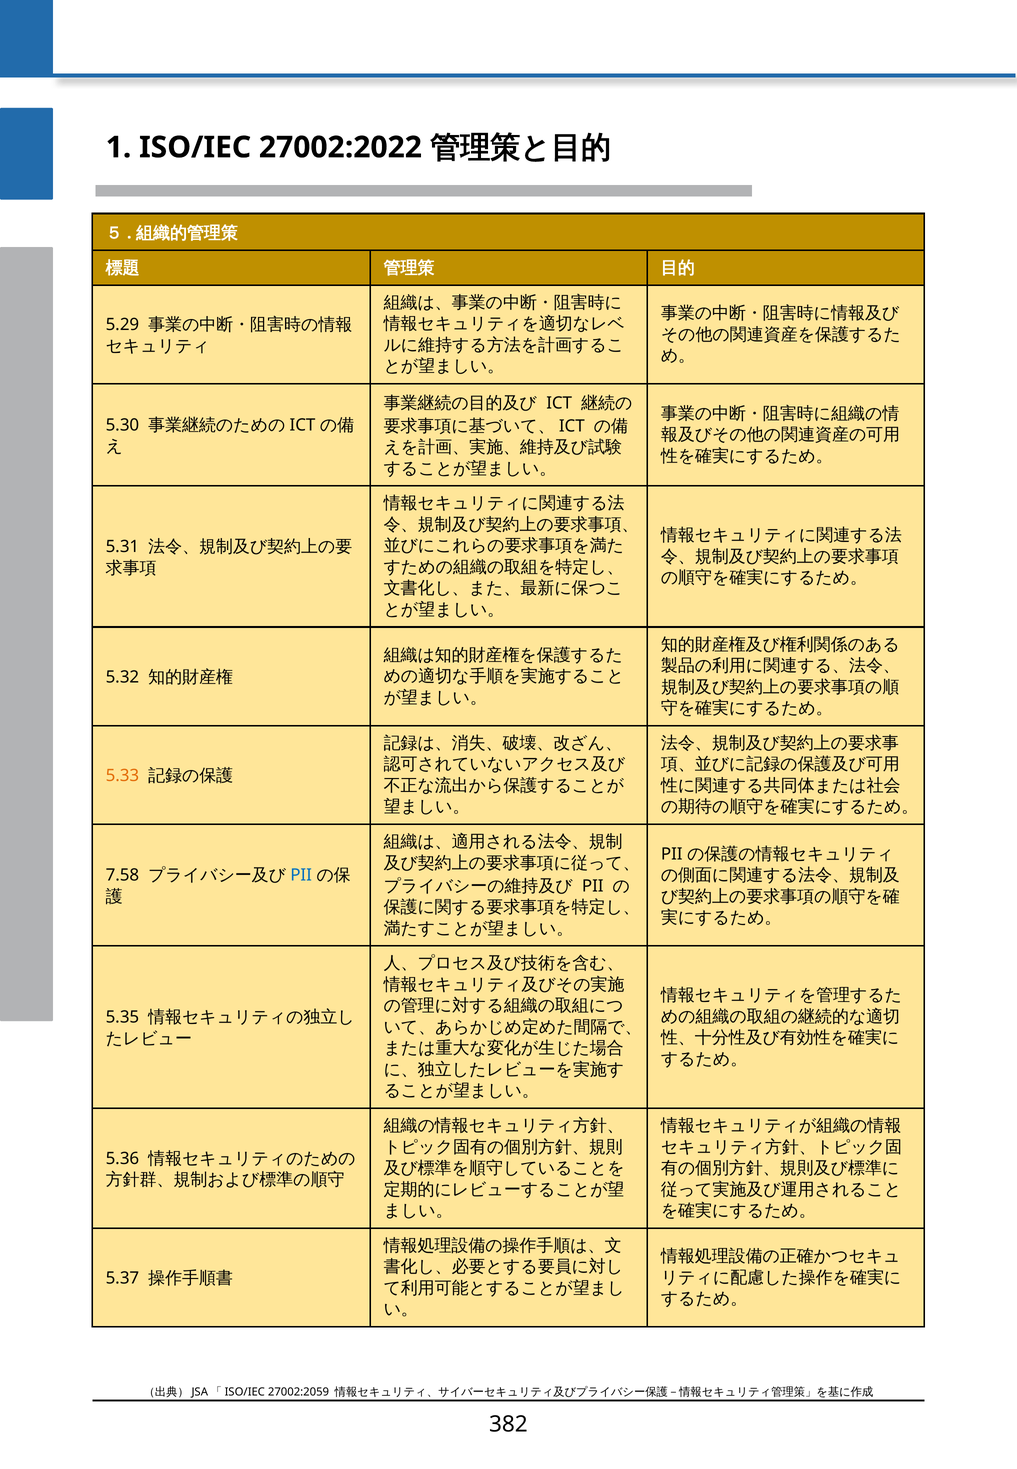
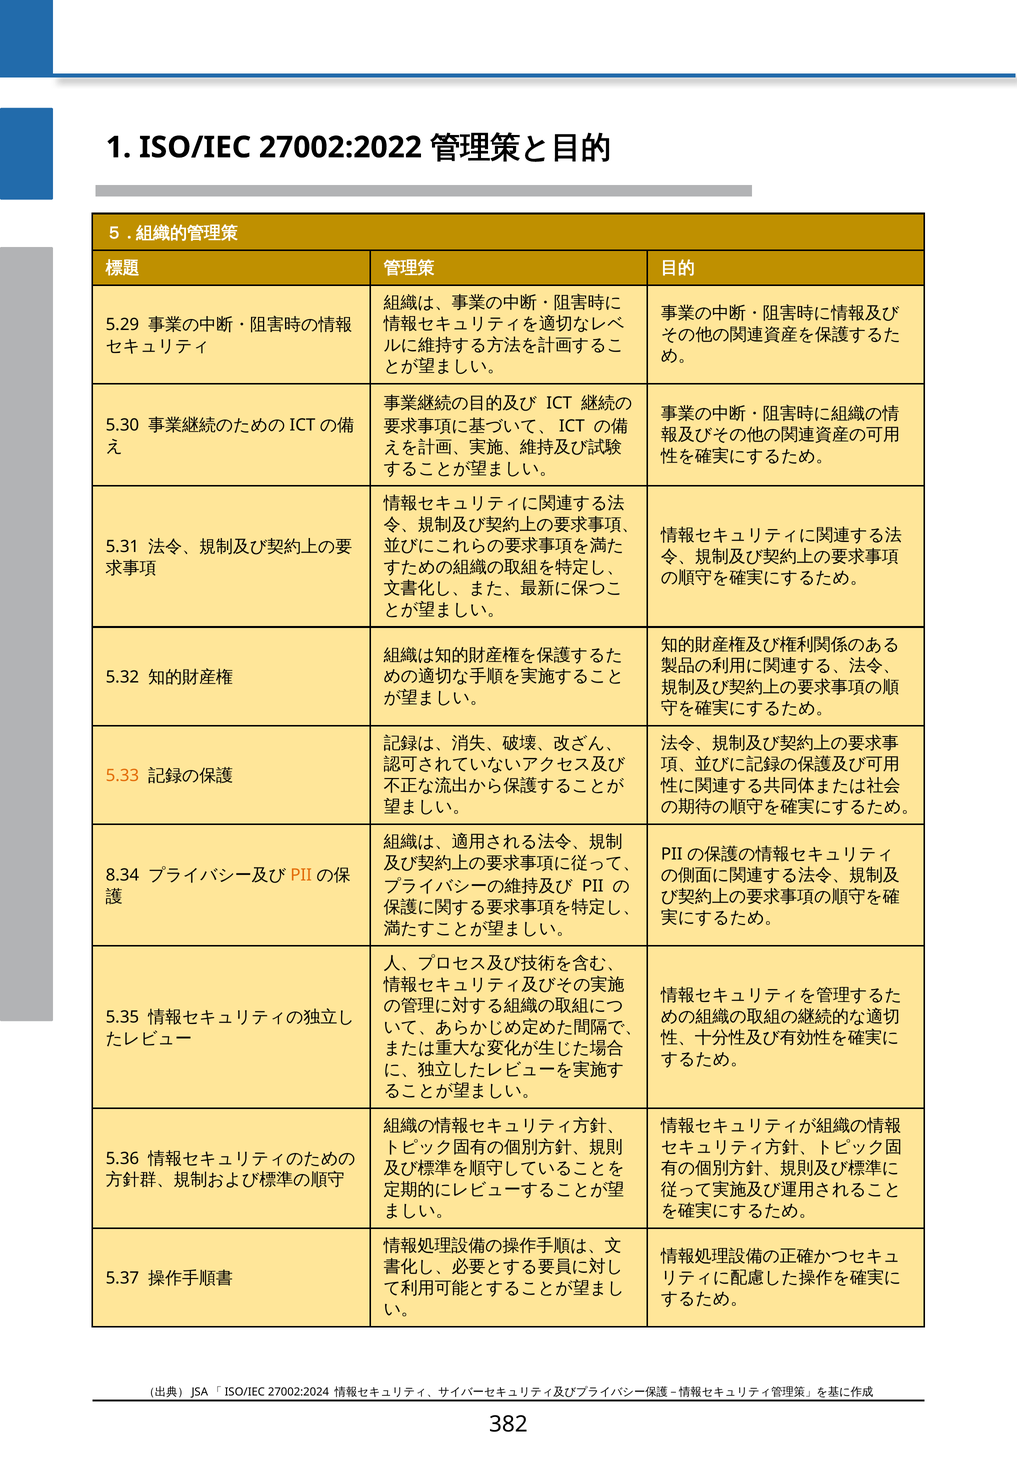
7.58: 7.58 -> 8.34 (122, 875)
PII colour: blue -> orange (301, 875)
27002:2059: 27002:2059 -> 27002:2024 (299, 1392)
